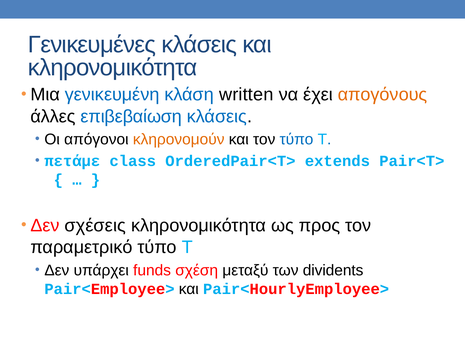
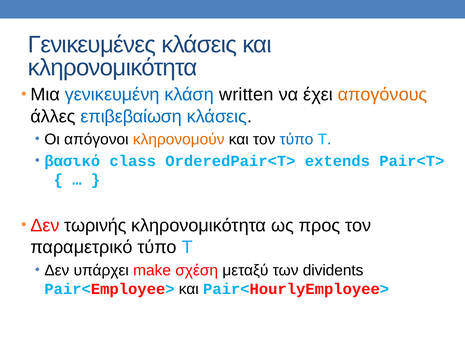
πετάμε: πετάμε -> βασικό (72, 161)
σχέσεις: σχέσεις -> τωρινής (95, 225)
funds: funds -> make (152, 270)
